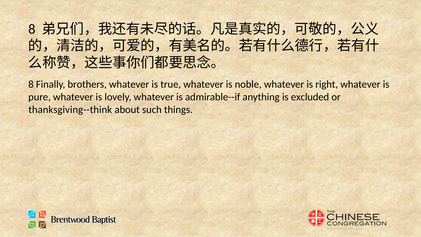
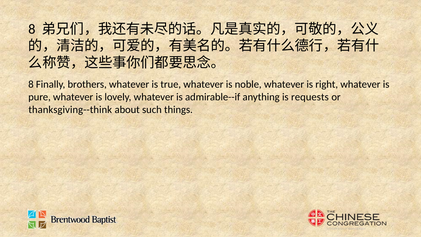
excluded: excluded -> requests (310, 97)
